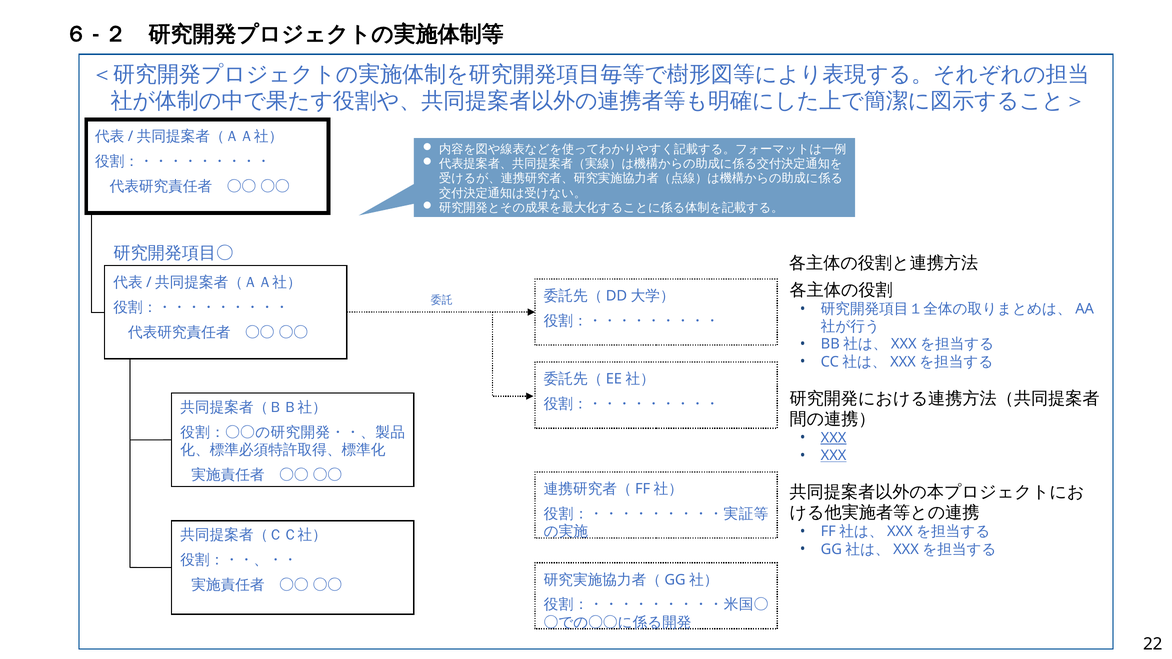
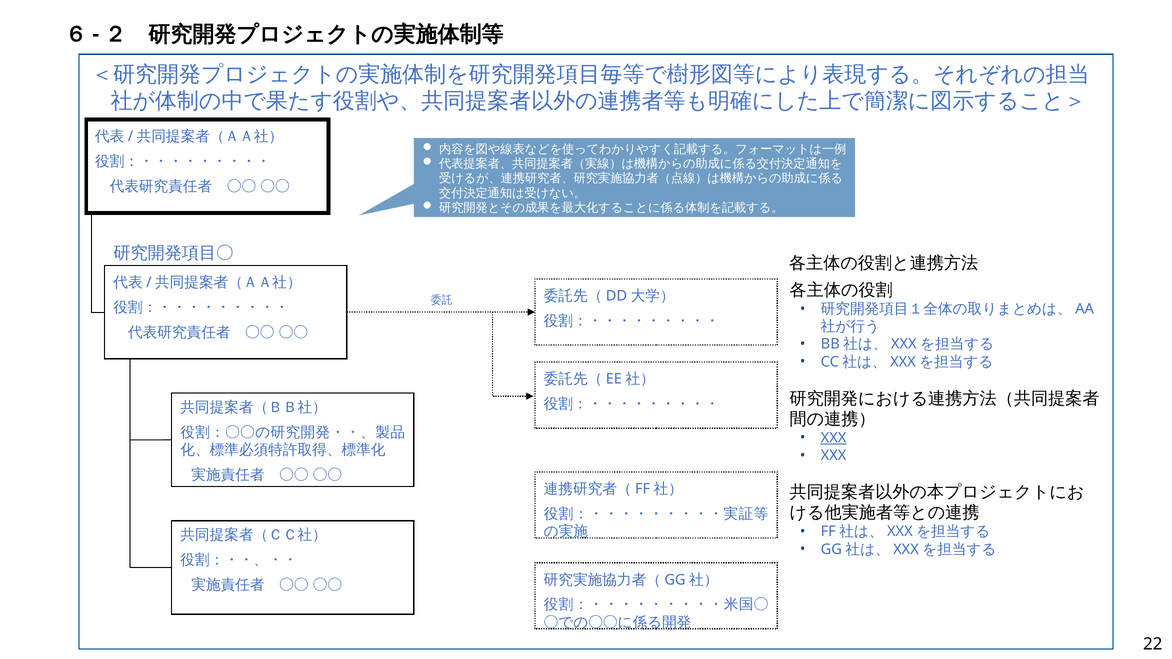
XXX underline: present -> none (834, 456)
